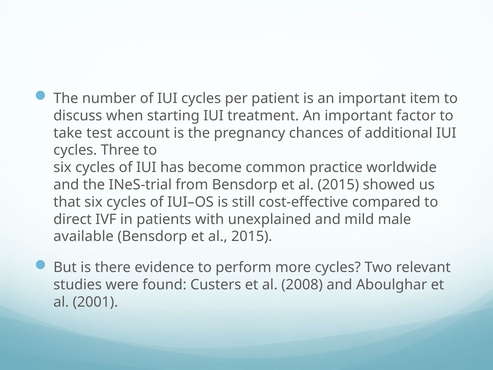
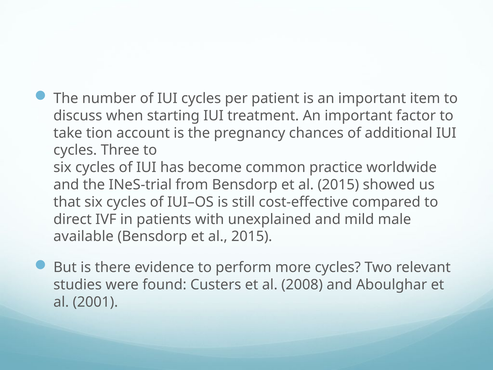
test: test -> tion (99, 133)
